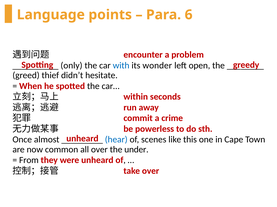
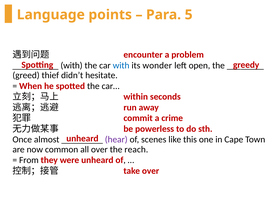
6: 6 -> 5 (189, 15)
only: only -> with (72, 66)
hear colour: blue -> purple (116, 140)
under: under -> reach (136, 150)
